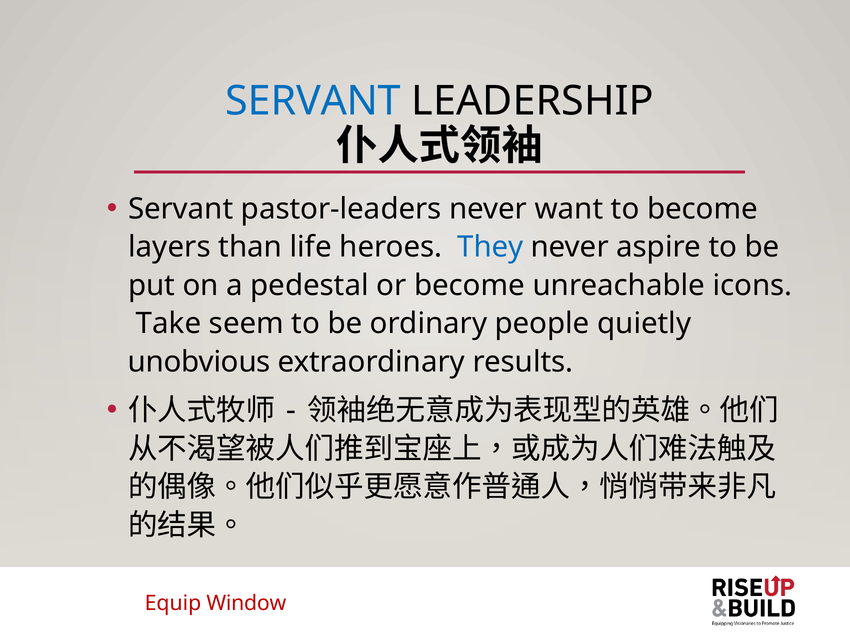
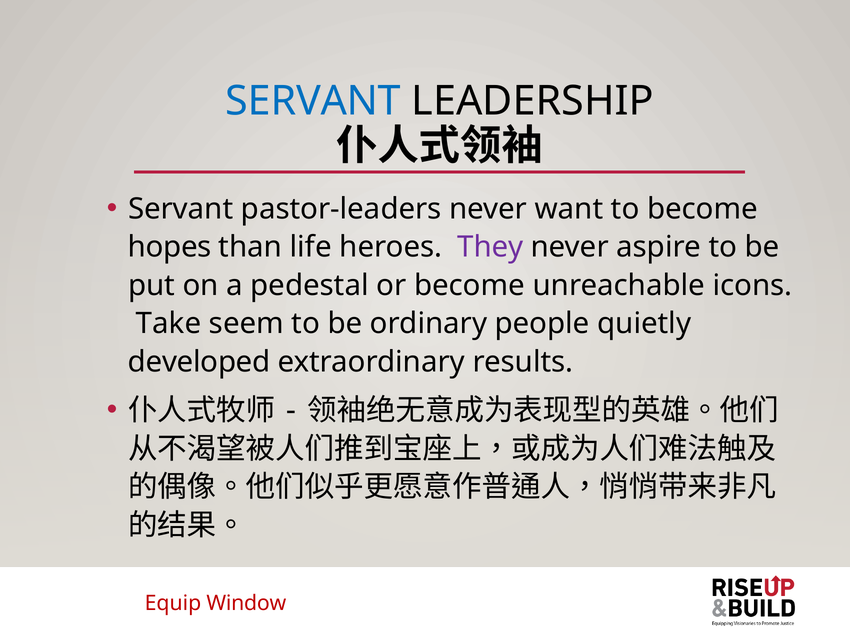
layers: layers -> hopes (170, 247)
They colour: blue -> purple (490, 247)
unobvious: unobvious -> developed (199, 362)
